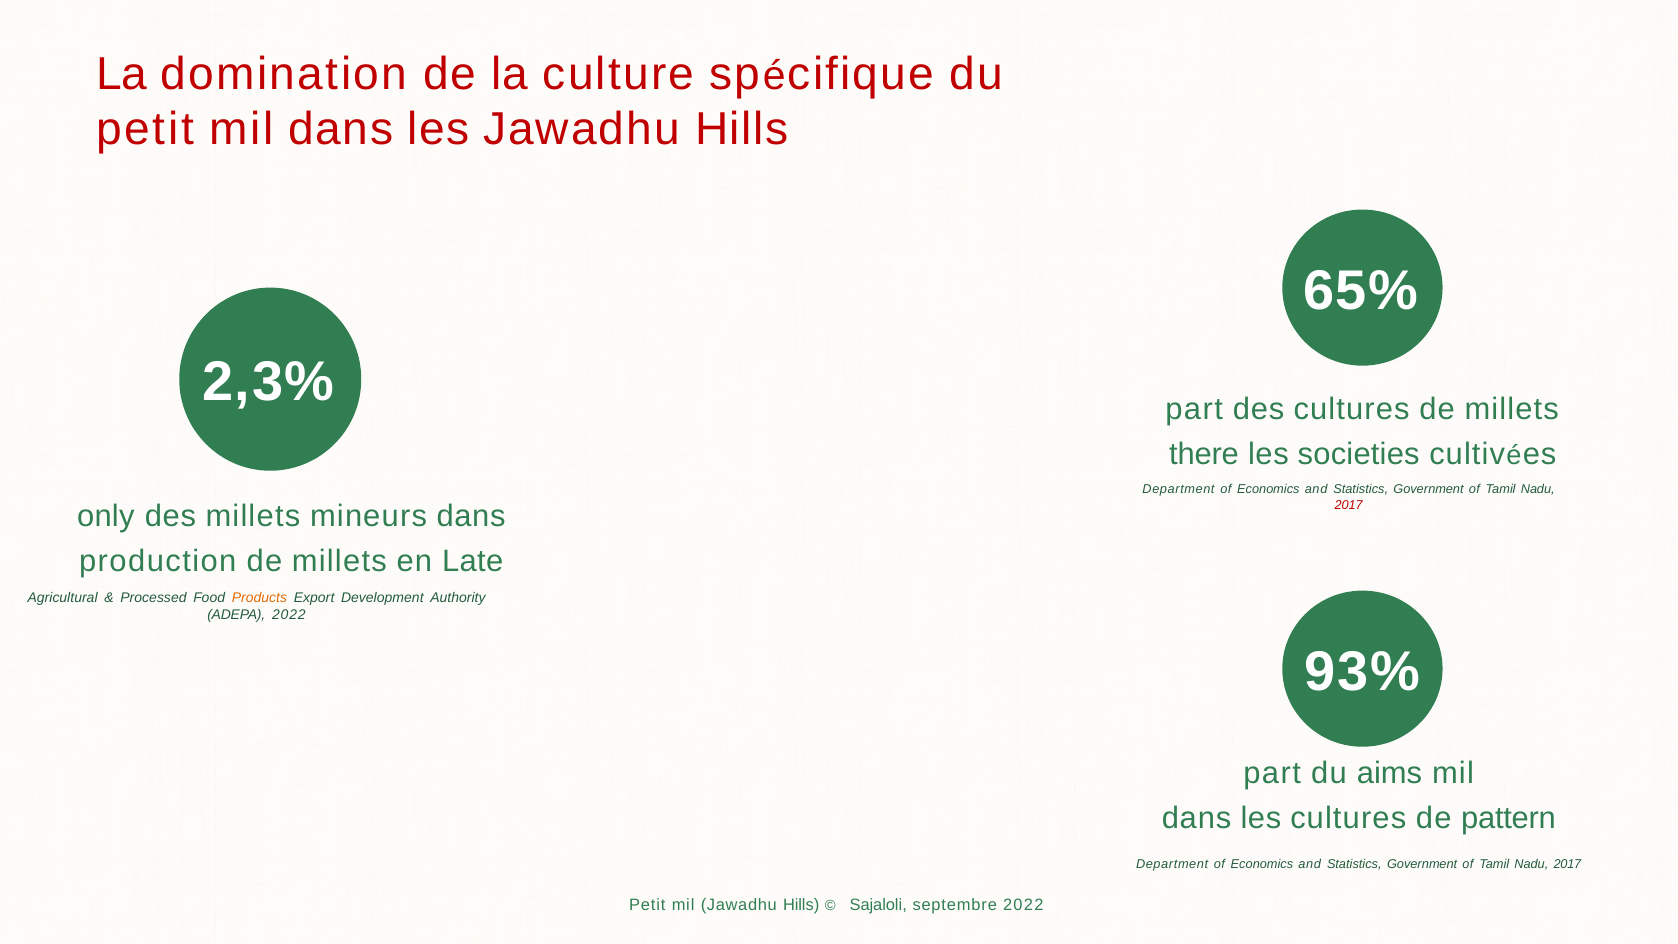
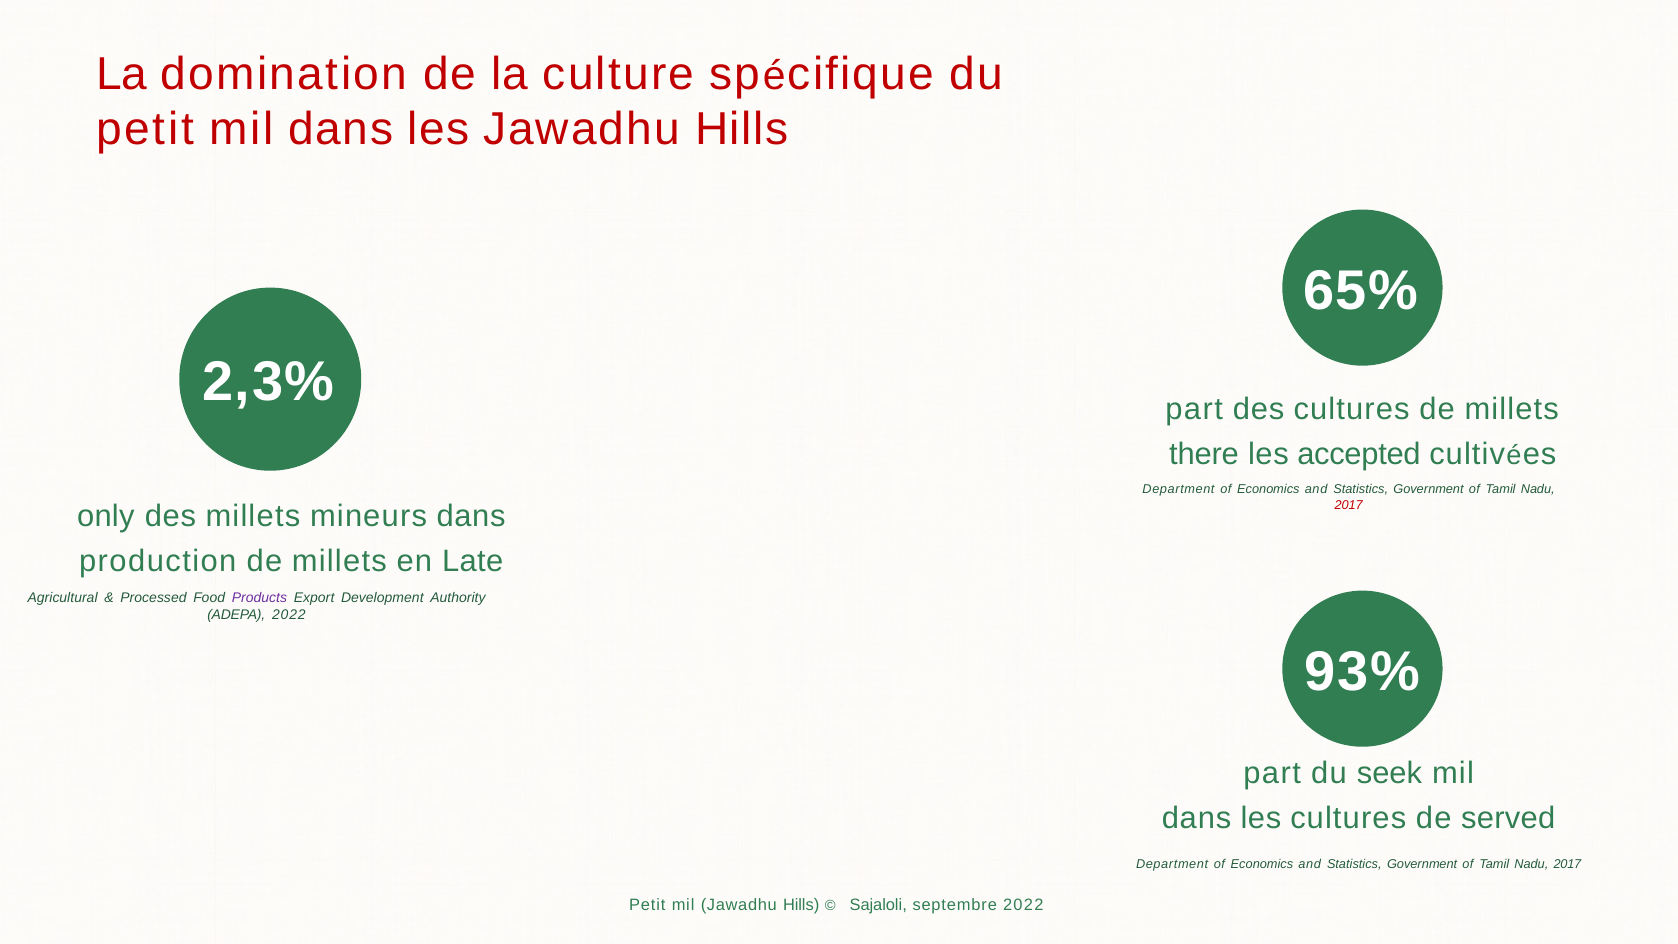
societies: societies -> accepted (1359, 454)
Products colour: orange -> purple (259, 598)
aims: aims -> seek (1389, 773)
pattern: pattern -> served (1508, 818)
